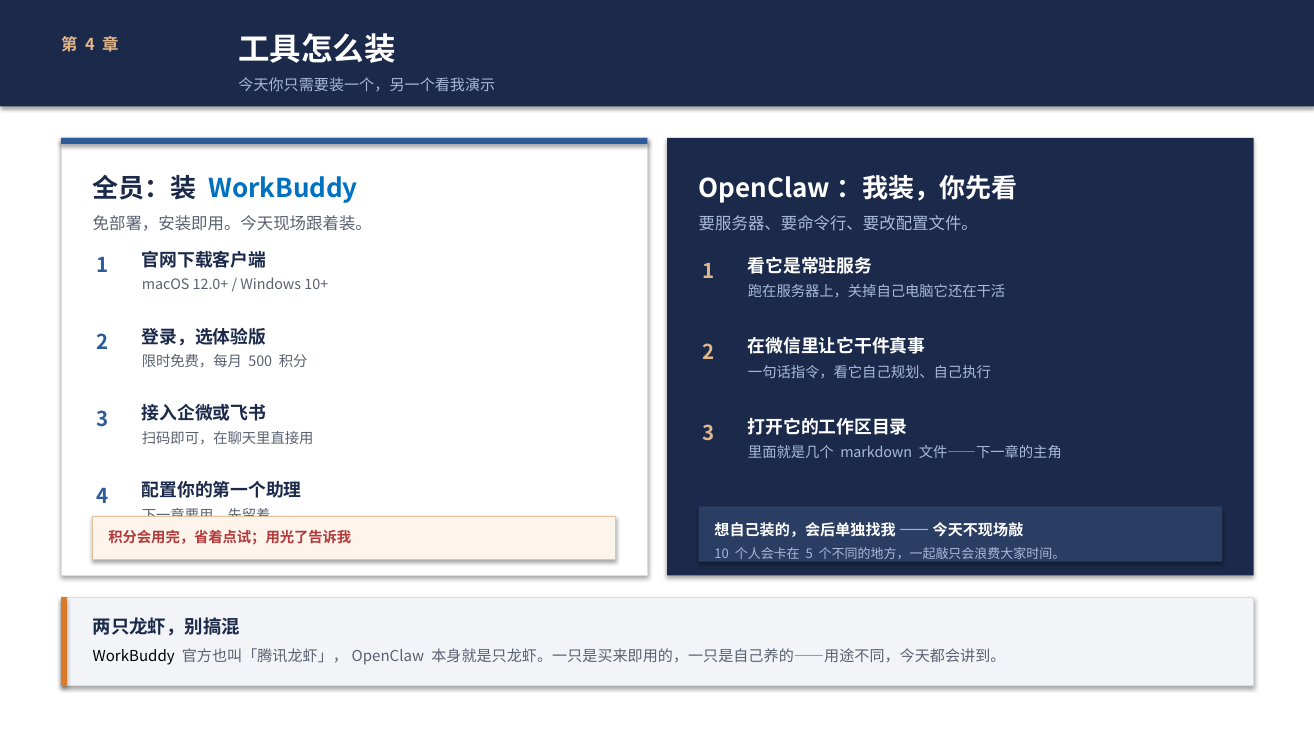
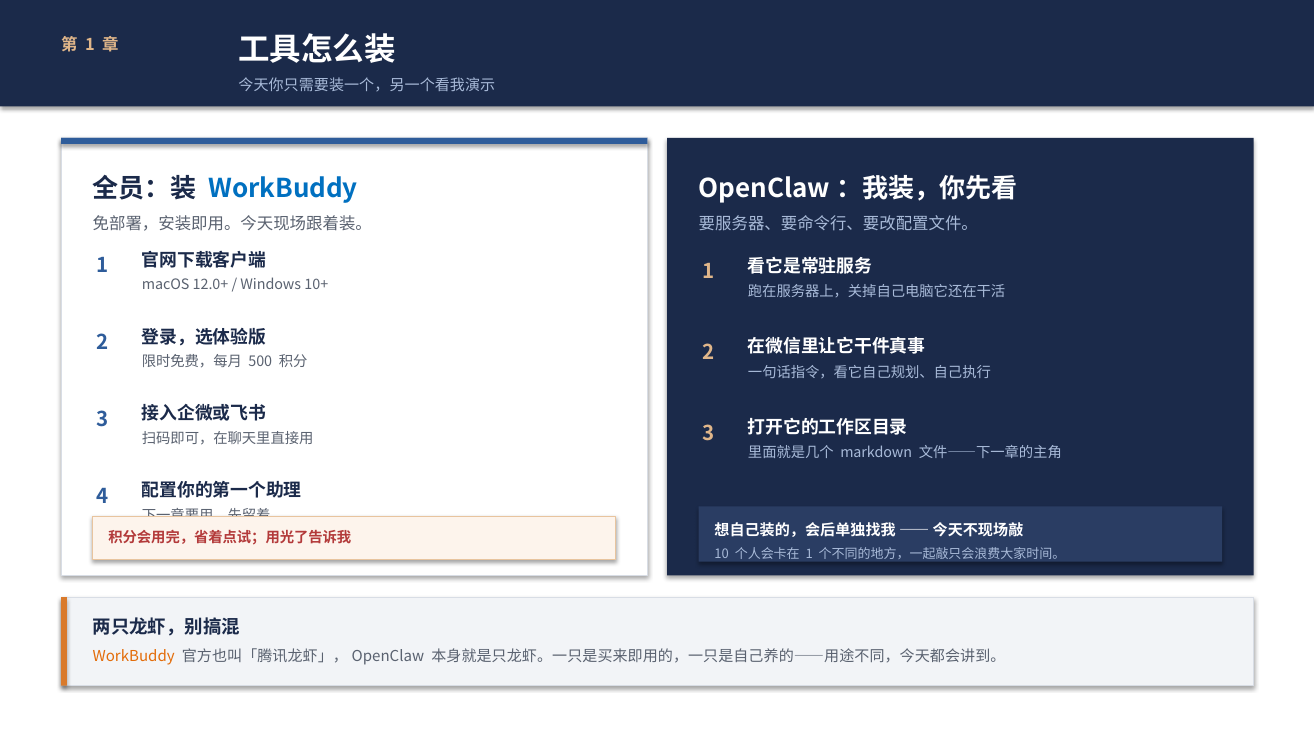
4: 4 -> 1 (90, 45)
5: 5 -> 1 (809, 554)
WorkBuddy colour: black -> orange (134, 657)
